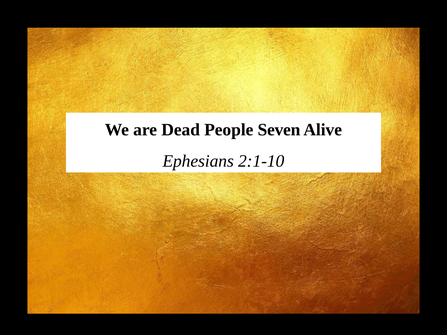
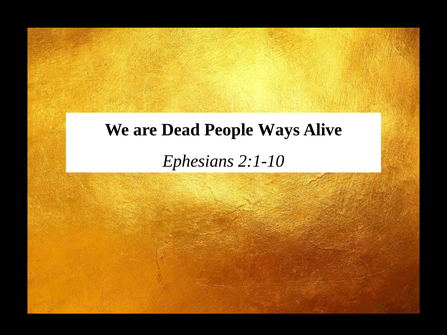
Seven: Seven -> Ways (279, 130)
